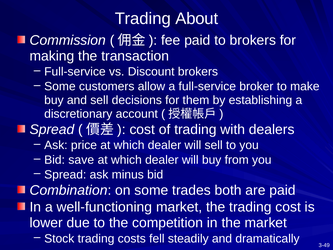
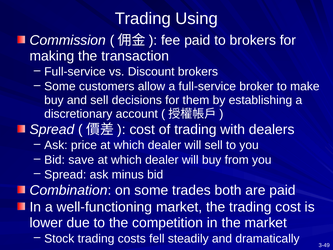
About: About -> Using (197, 19)
